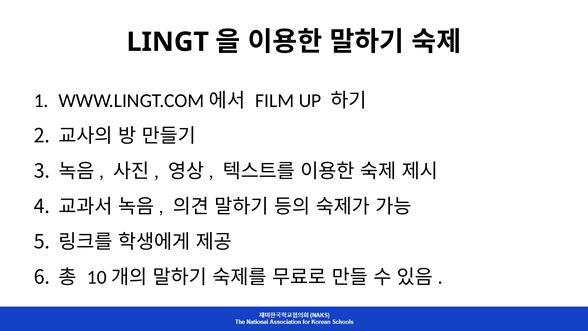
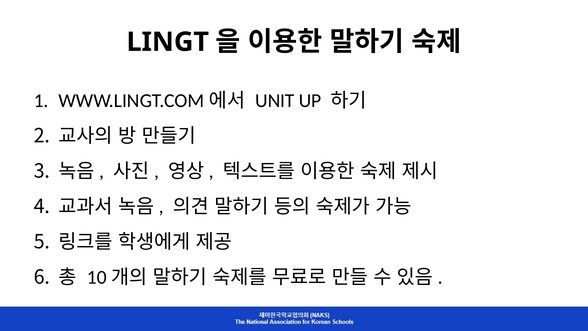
FILM: FILM -> UNIT (275, 101)
